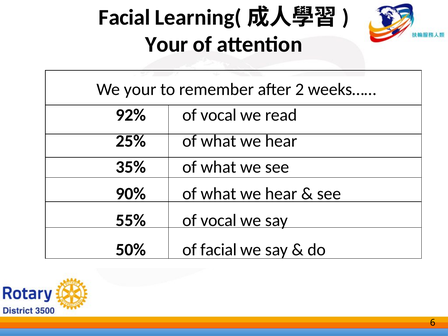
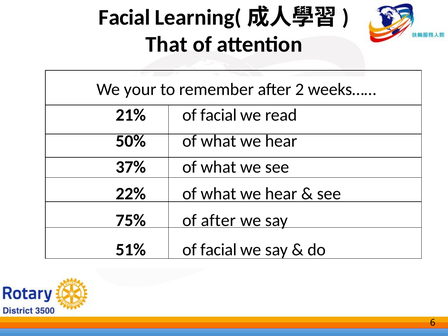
Your: Your -> That (167, 44)
92%: 92% -> 21% (131, 115)
vocal: vocal -> facial (219, 115)
25%: 25% -> 50% (131, 141)
35%: 35% -> 37% (131, 167)
90%: 90% -> 22% (131, 194)
55%: 55% -> 75% (131, 220)
vocal: vocal -> after (218, 220)
50%: 50% -> 51% (131, 250)
